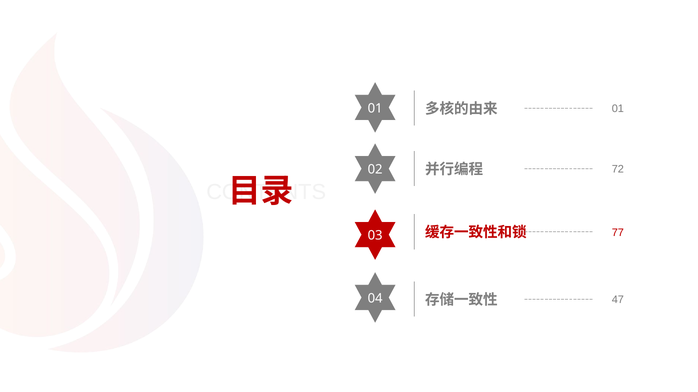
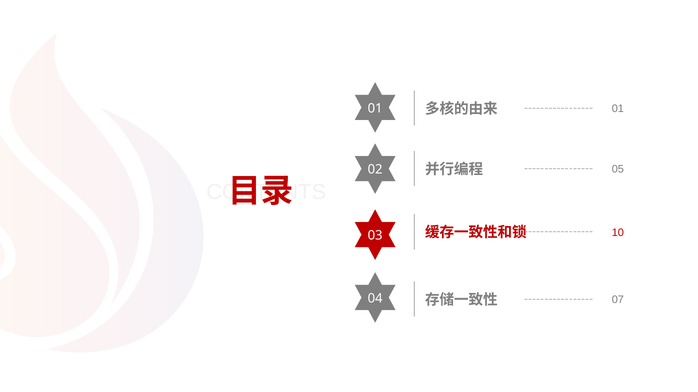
72: 72 -> 05 (618, 170)
77: 77 -> 10 (618, 233)
47: 47 -> 07 (618, 300)
